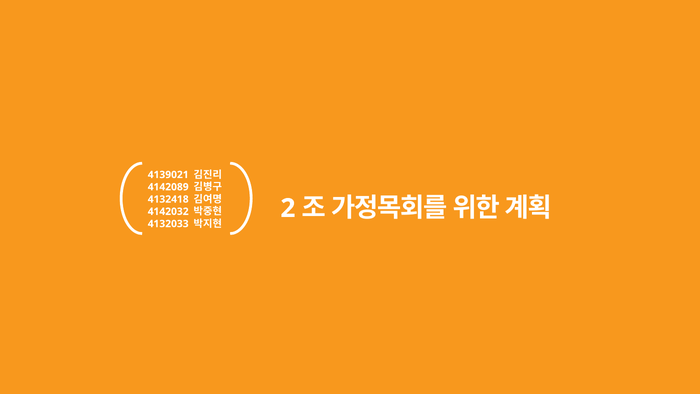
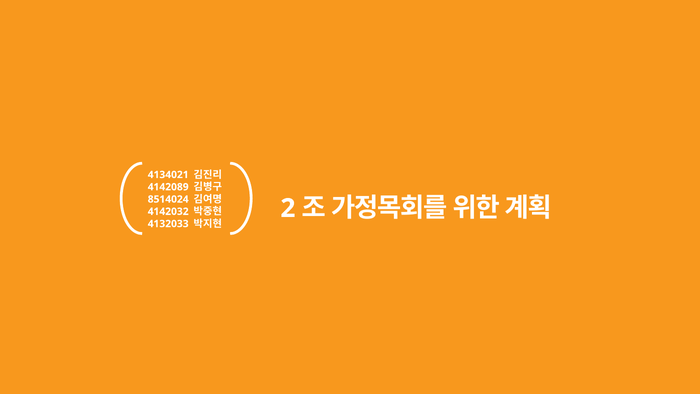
4139021: 4139021 -> 4134021 (168, 175)
4132418: 4132418 -> 8514024 (168, 199)
